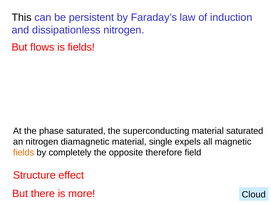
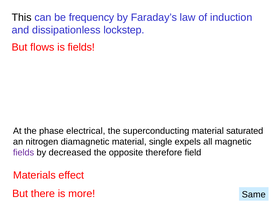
persistent: persistent -> frequency (92, 17)
dissipationless nitrogen: nitrogen -> lockstep (124, 30)
phase saturated: saturated -> electrical (86, 131)
fields colour: orange -> purple (24, 153)
completely: completely -> decreased (70, 153)
Structure: Structure -> Materials (34, 175)
Cloud: Cloud -> Same (254, 195)
